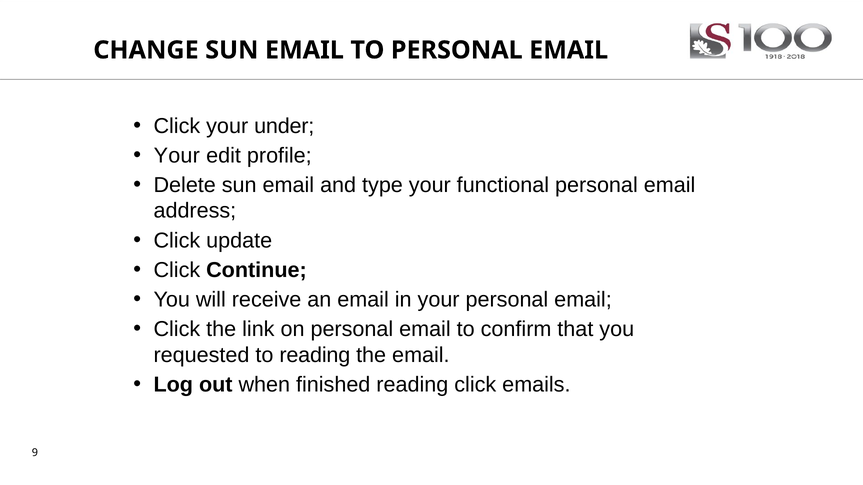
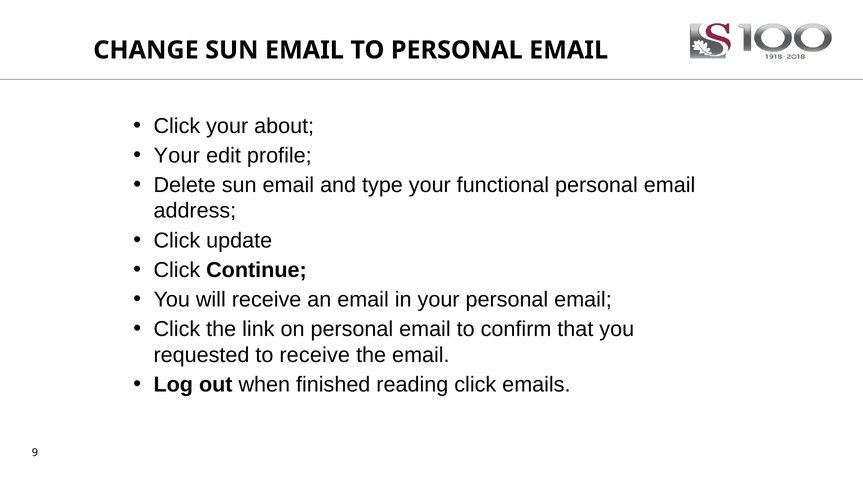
under: under -> about (284, 126)
to reading: reading -> receive (315, 355)
